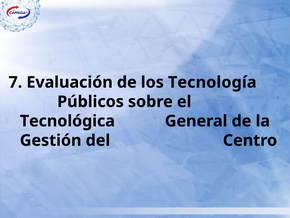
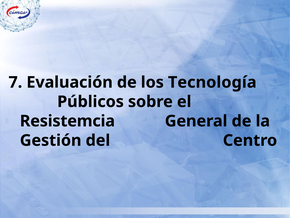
Tecnológica: Tecnológica -> Resistemcia (67, 121)
